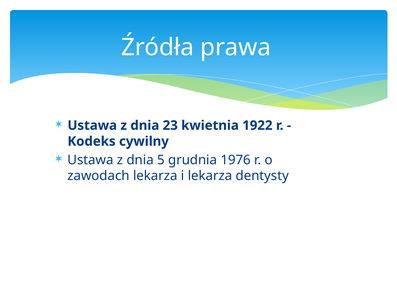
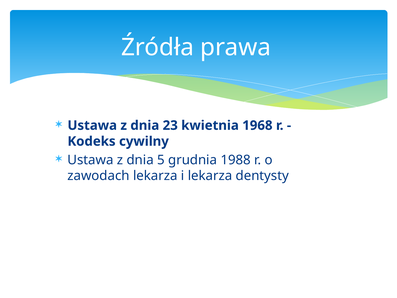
1922: 1922 -> 1968 (257, 125)
1976: 1976 -> 1988 (236, 160)
